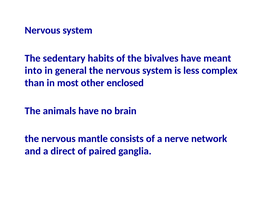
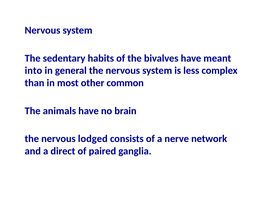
enclosed: enclosed -> common (125, 83)
mantle: mantle -> lodged (93, 139)
